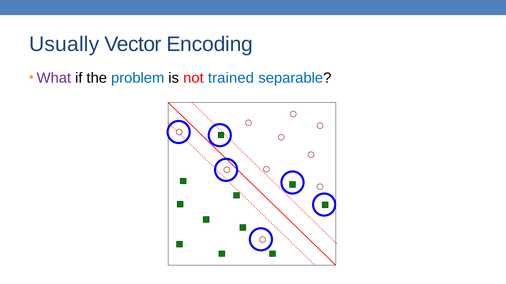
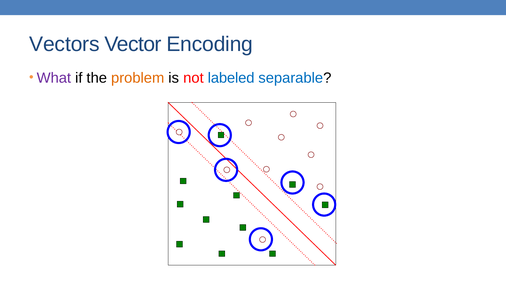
Usually: Usually -> Vectors (64, 44)
problem colour: blue -> orange (138, 78)
trained: trained -> labeled (231, 78)
